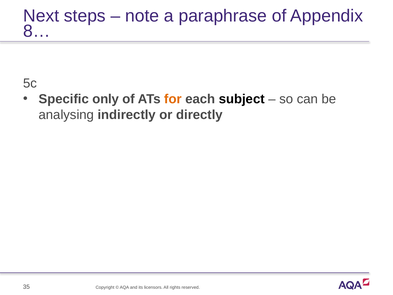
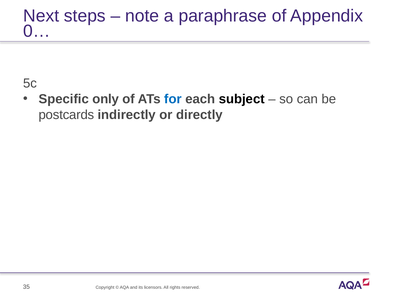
8…: 8… -> 0… (37, 31)
for colour: orange -> blue (173, 99)
analysing: analysing -> postcards (66, 115)
